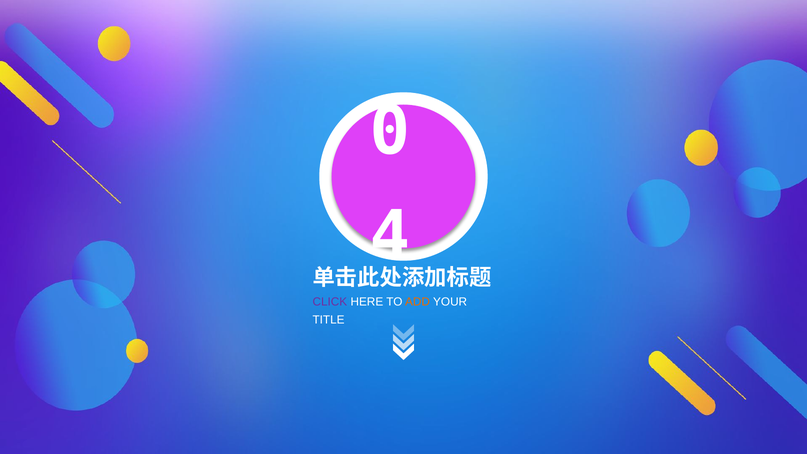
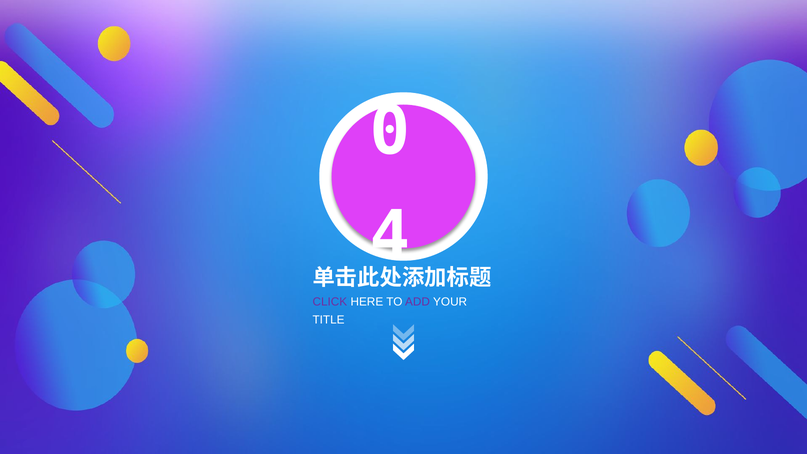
ADD colour: orange -> purple (418, 302)
